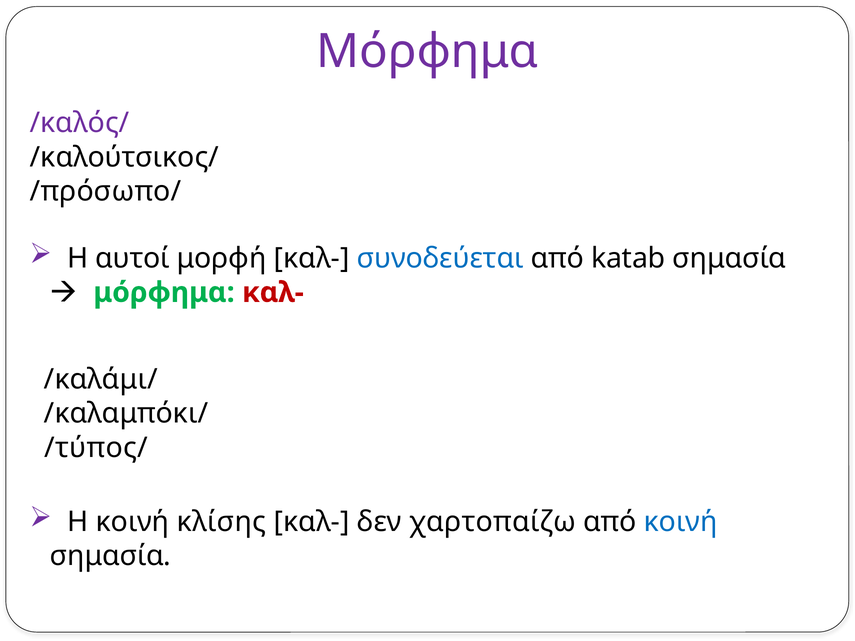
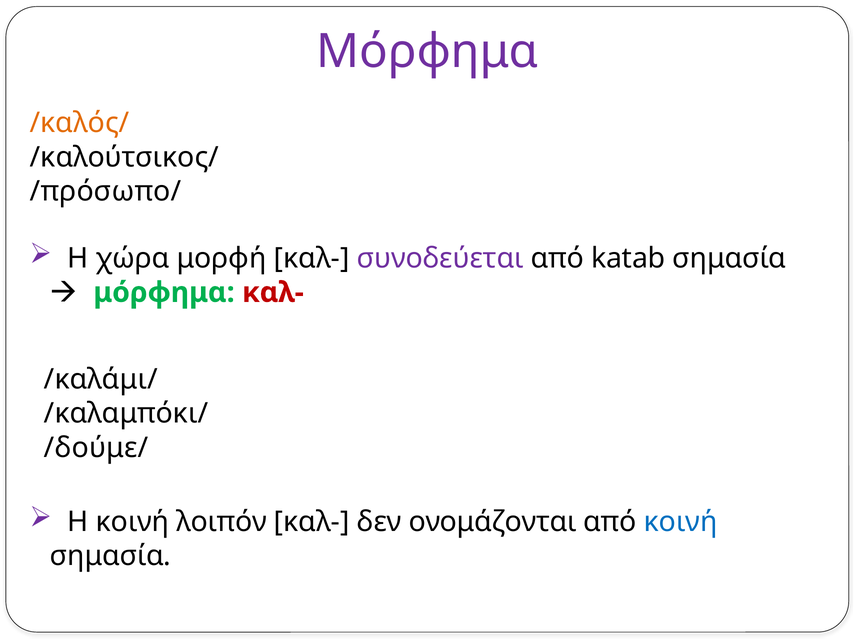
/καλός/ colour: purple -> orange (80, 123)
αυτοί: αυτοί -> χώρα (133, 258)
συνοδεύεται colour: blue -> purple (440, 258)
/τύπος/: /τύπος/ -> /δούμε/ (96, 448)
κλίσης: κλίσης -> λοιπόν (222, 522)
χαρτοπαίζω: χαρτοπαίζω -> ονομάζονται (493, 522)
